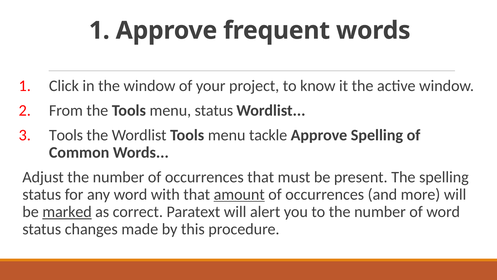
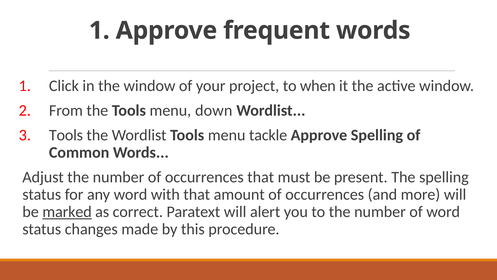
know: know -> when (318, 86)
menu status: status -> down (214, 110)
amount underline: present -> none (239, 194)
